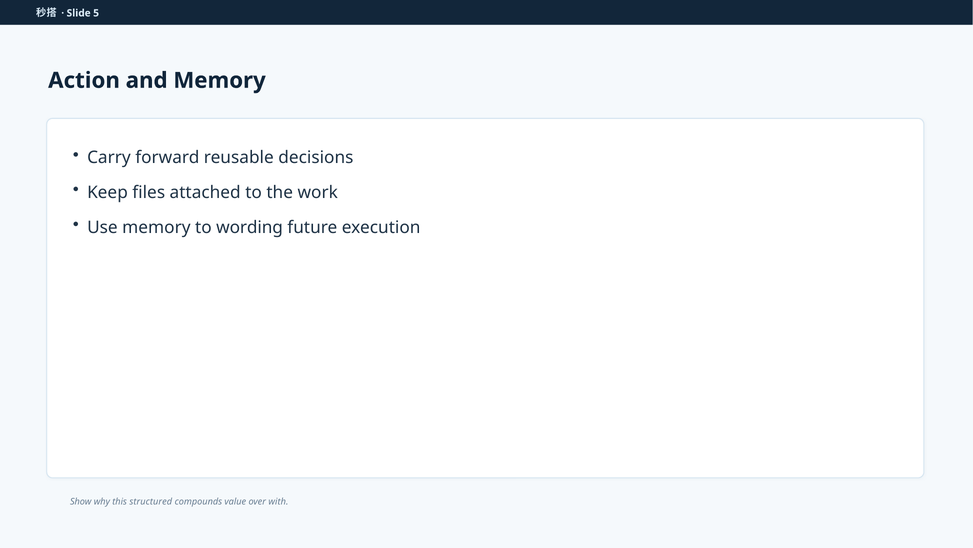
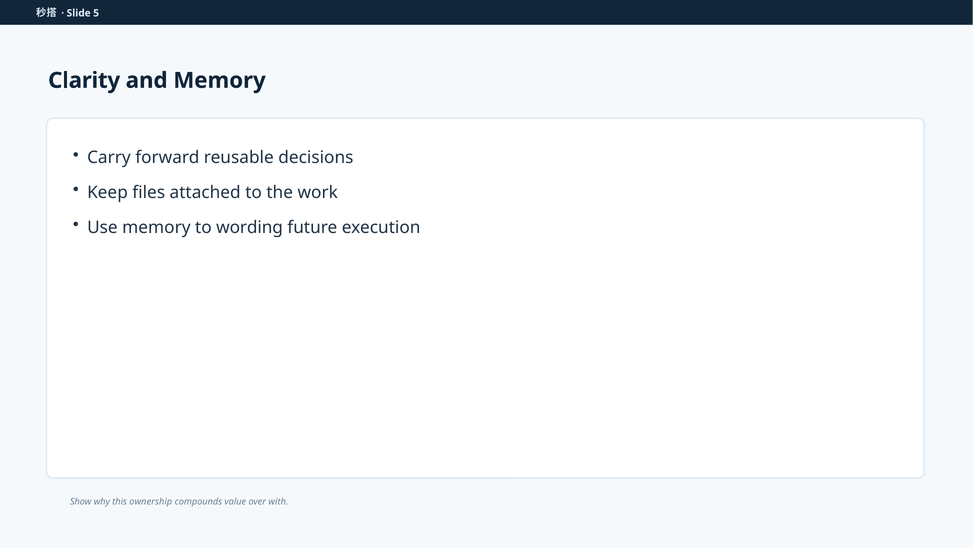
Action: Action -> Clarity (84, 80)
structured: structured -> ownership (151, 501)
